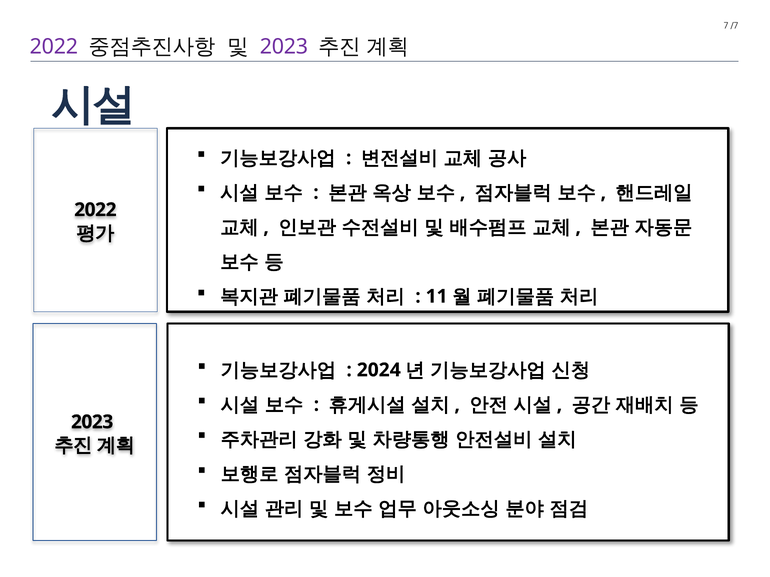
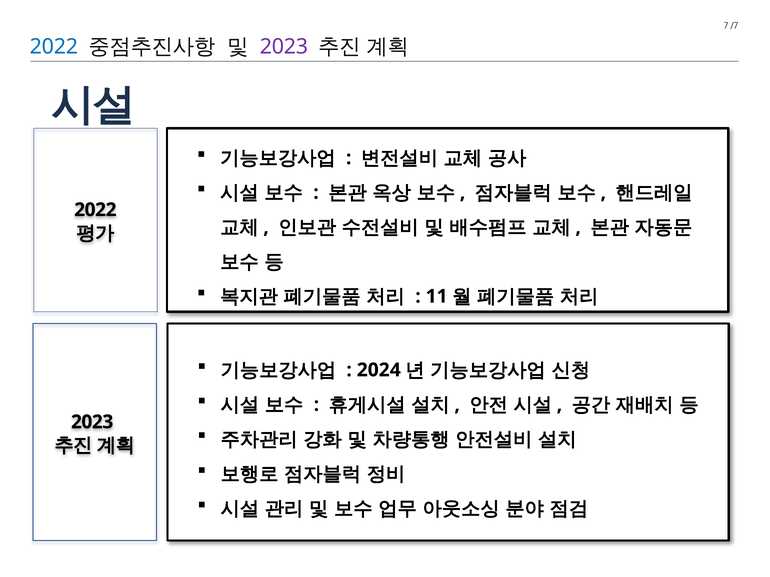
2022 colour: purple -> blue (54, 47)
